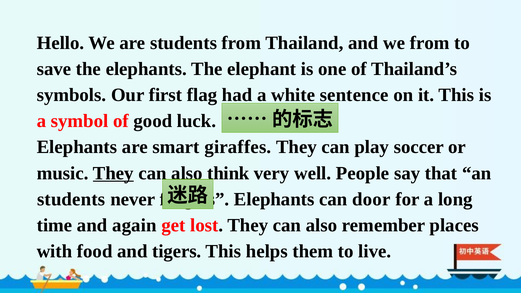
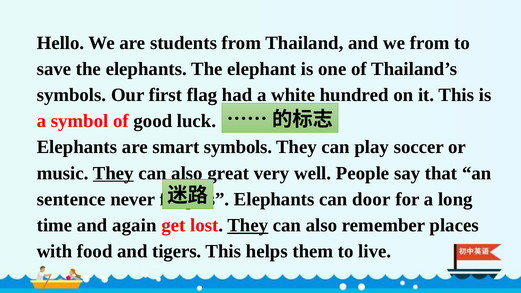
sentence: sentence -> hundred (354, 95)
smart giraffes: giraffes -> symbols (238, 147)
think: think -> great (228, 173)
students: students -> sentence (71, 199)
They underline: none -> present (248, 225)
